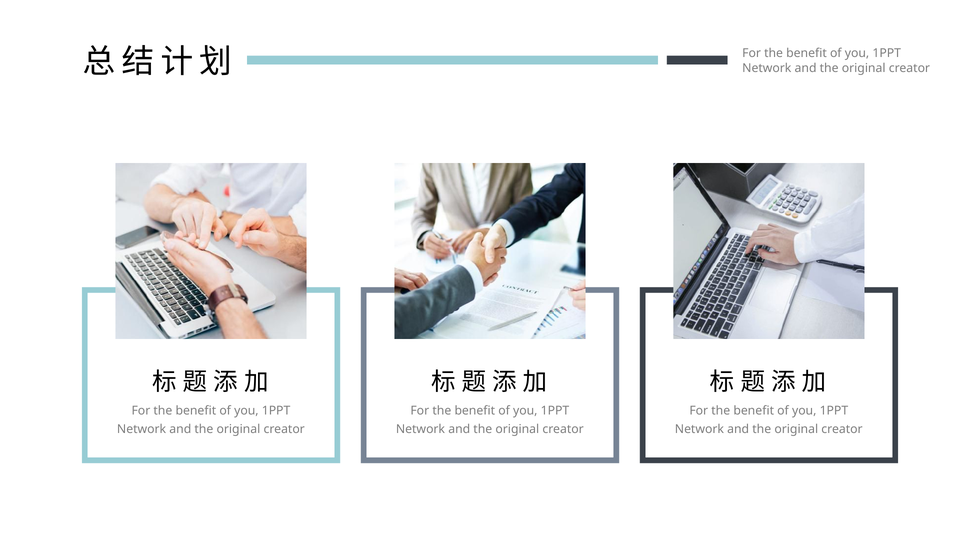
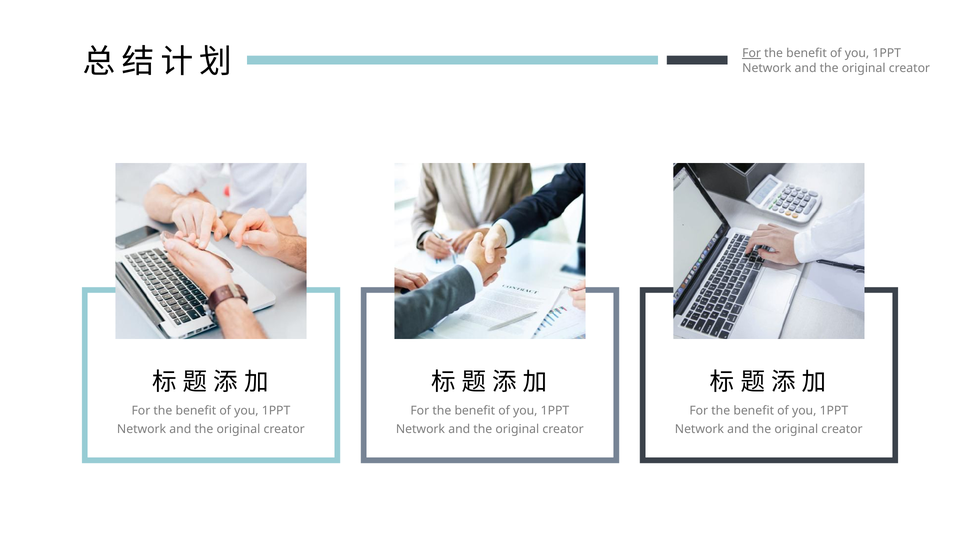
For underline: none -> present (752, 53)
